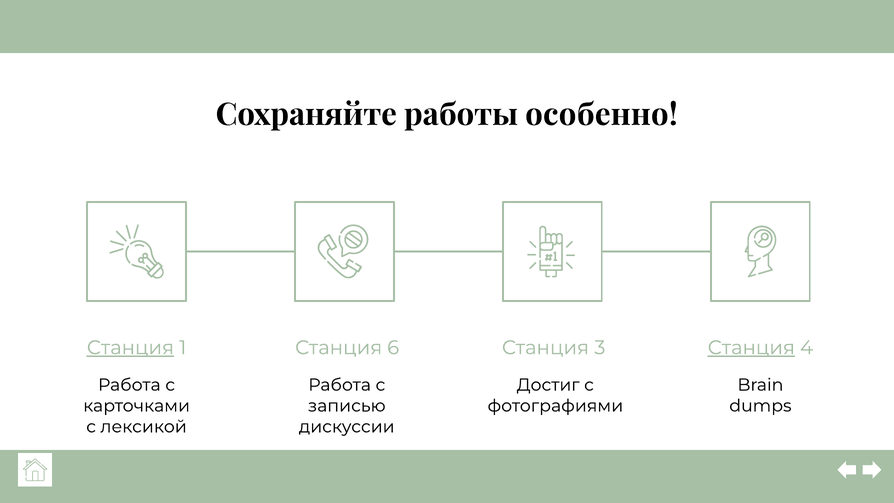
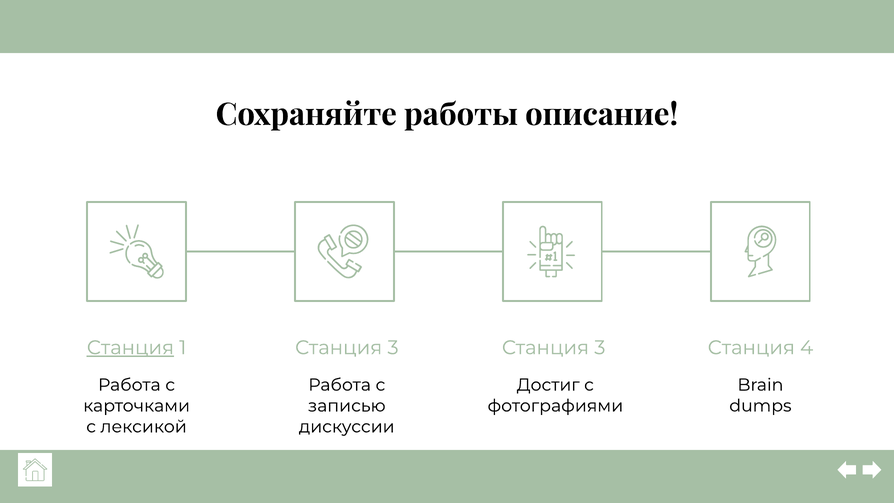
особенно: особенно -> описание (602, 115)
1 Станция 6: 6 -> 3 (393, 348)
Станция underline: present -> none (751, 348)
